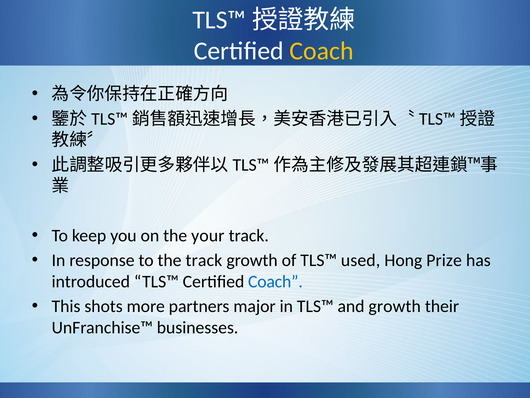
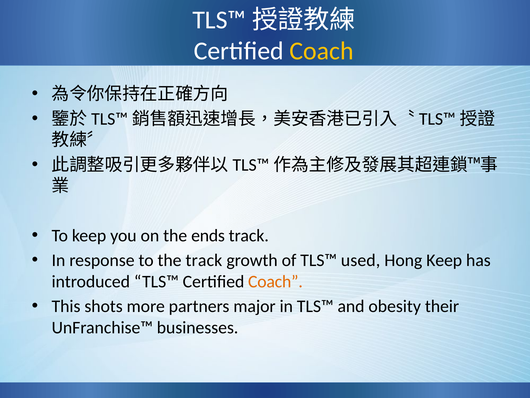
your: your -> ends (208, 235)
Hong Prize: Prize -> Keep (444, 260)
Coach colour: blue -> orange (275, 281)
and growth: growth -> obesity (395, 306)
